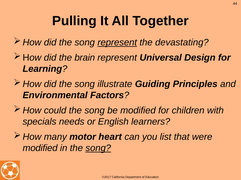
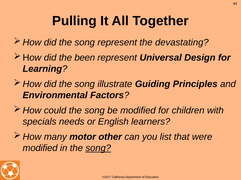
represent underline: present -> none (117, 43)
brain: brain -> been (85, 58)
heart: heart -> other (110, 137)
